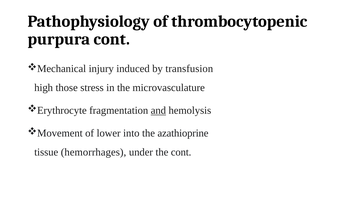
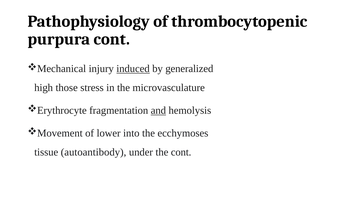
induced underline: none -> present (133, 69)
transfusion: transfusion -> generalized (189, 69)
azathioprine: azathioprine -> ecchymoses (183, 133)
hemorrhages: hemorrhages -> autoantibody (94, 152)
